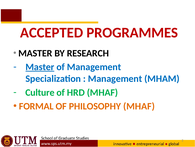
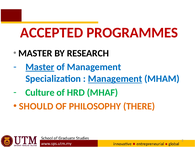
Management underline: none -> present (115, 78)
FORMAL: FORMAL -> SHOULD (36, 106)
PHILOSOPHY MHAF: MHAF -> THERE (139, 106)
